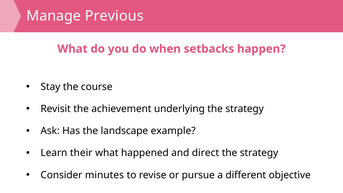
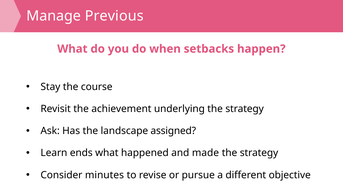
example: example -> assigned (173, 131)
their: their -> ends (81, 153)
direct: direct -> made (205, 153)
